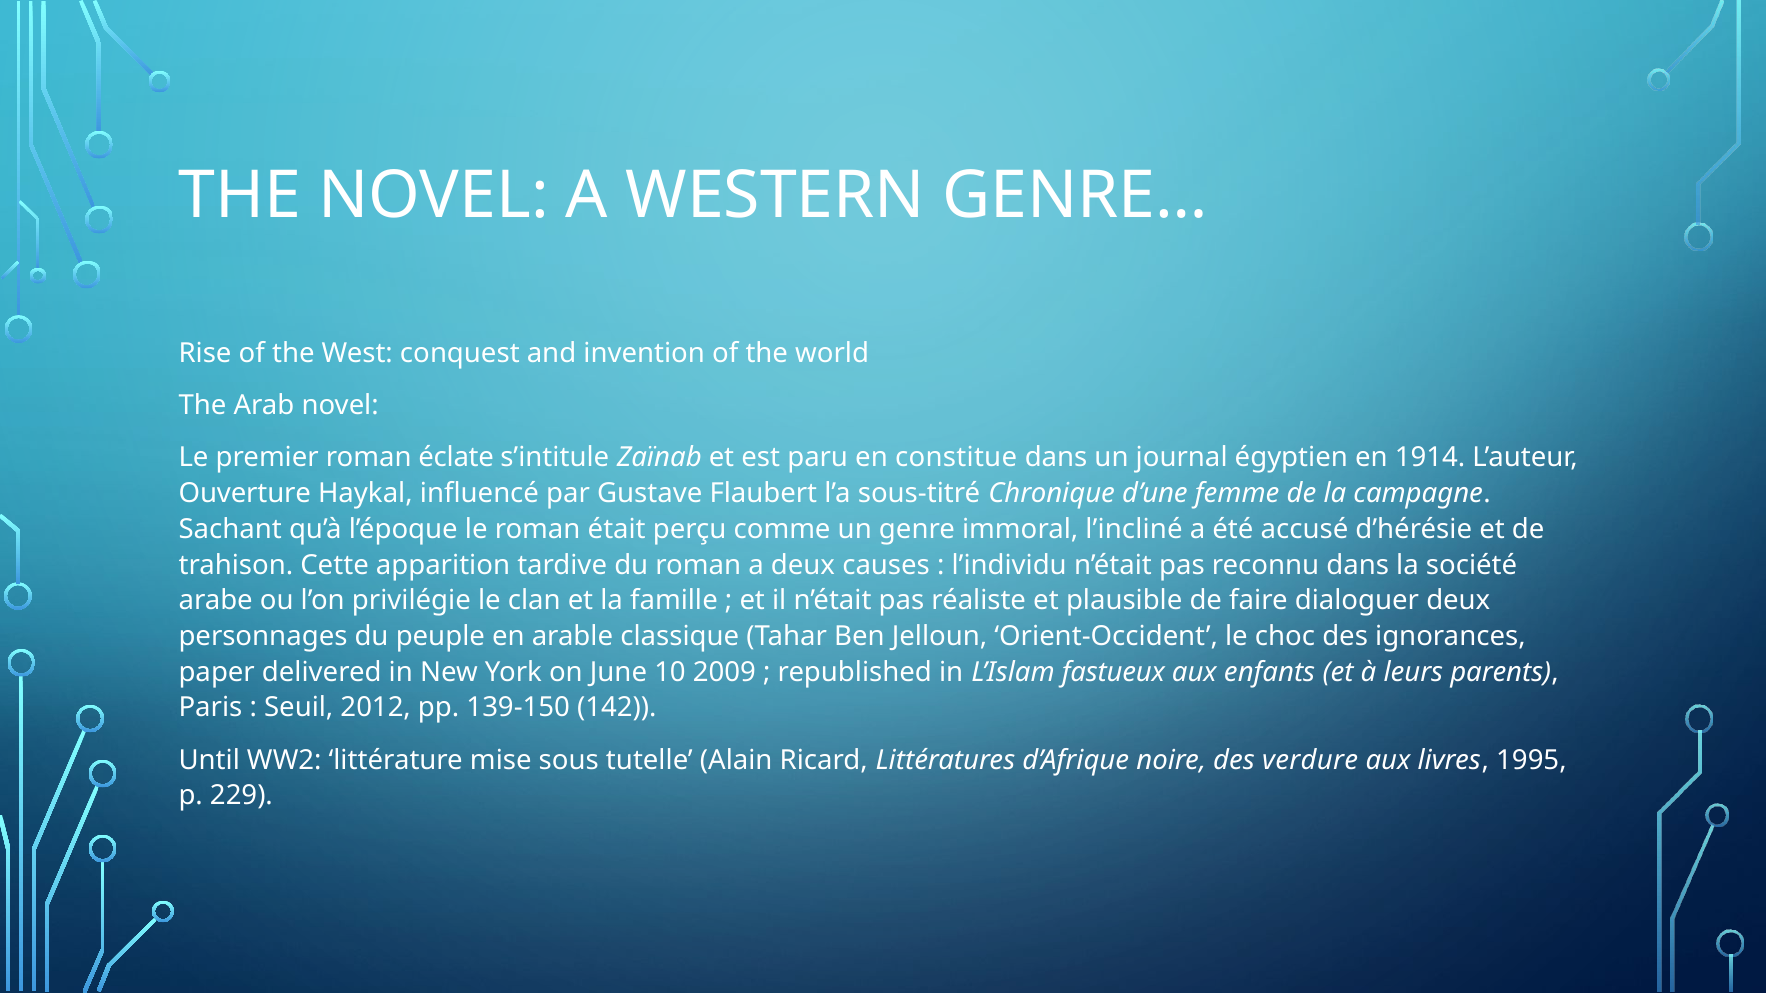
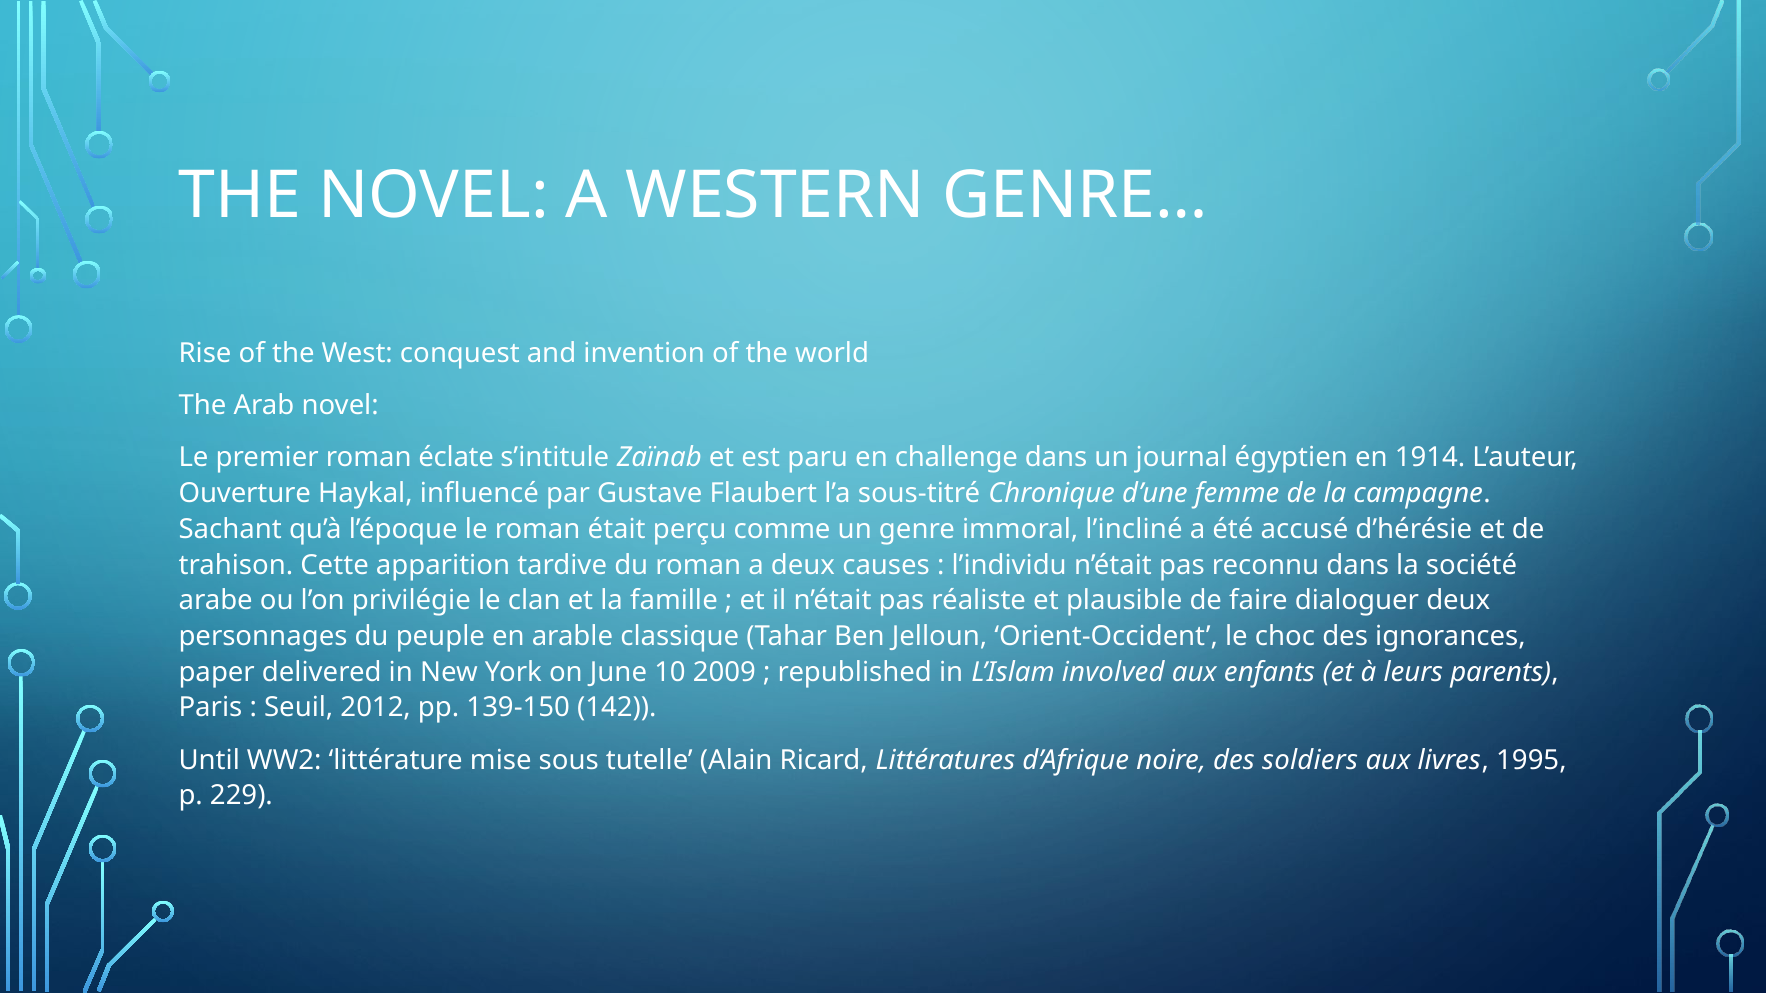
constitue: constitue -> challenge (956, 458)
fastueux: fastueux -> involved (1113, 672)
verdure: verdure -> soldiers (1310, 760)
